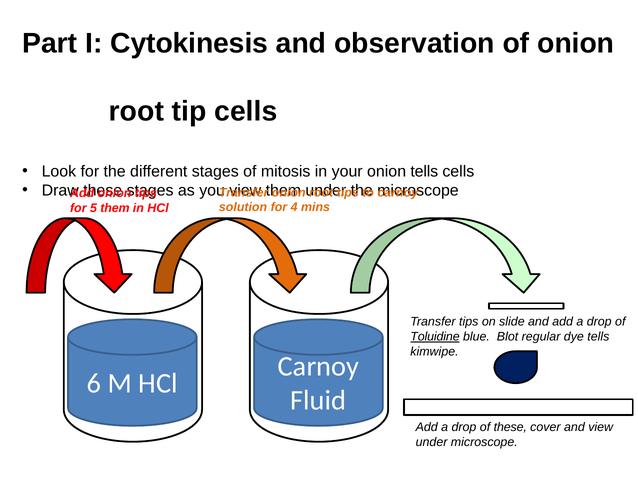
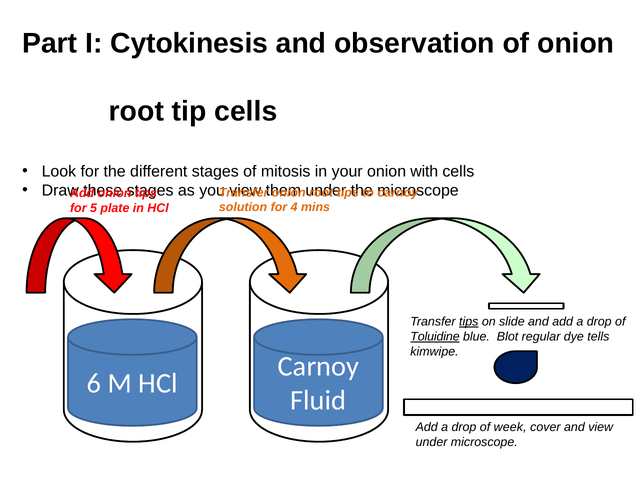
onion tells: tells -> with (424, 171)
5 them: them -> plate (115, 208)
tips underline: none -> present (469, 321)
of these: these -> week (510, 427)
